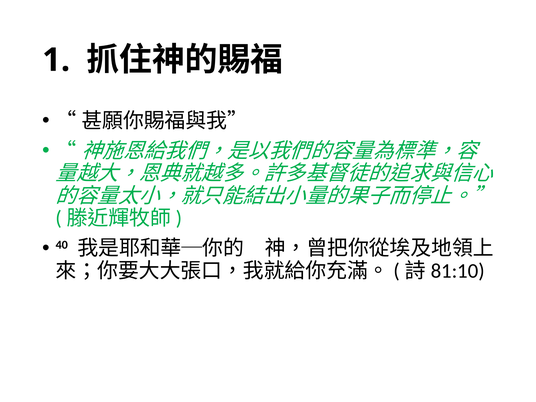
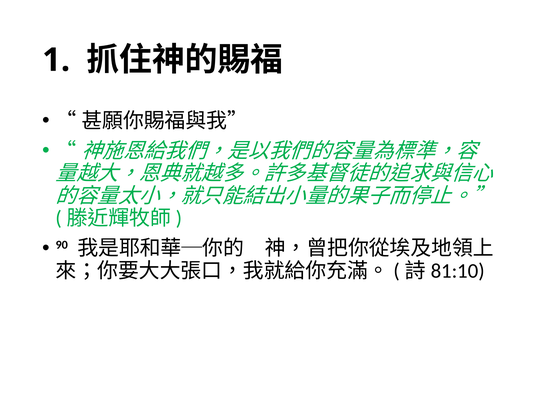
40: 40 -> 90 (62, 245)
